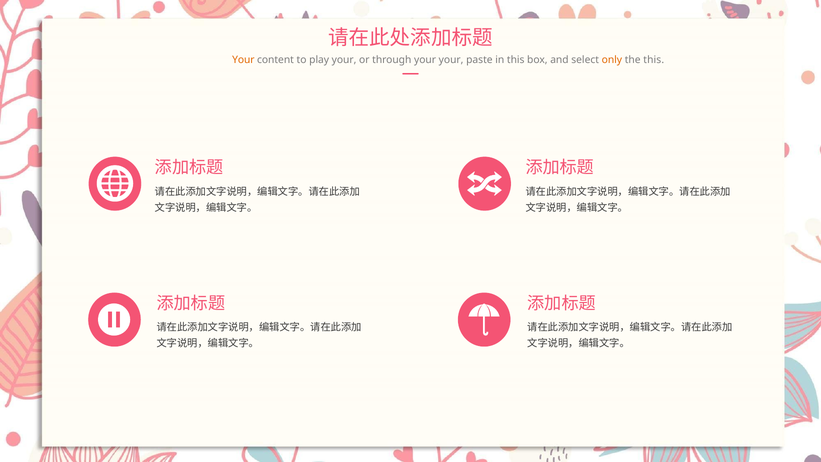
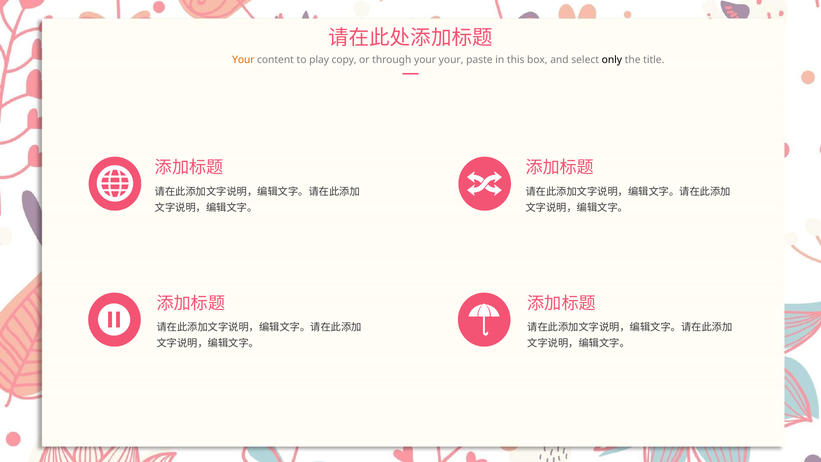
play your: your -> copy (344, 60)
only colour: orange -> black (612, 60)
the this: this -> title (654, 60)
